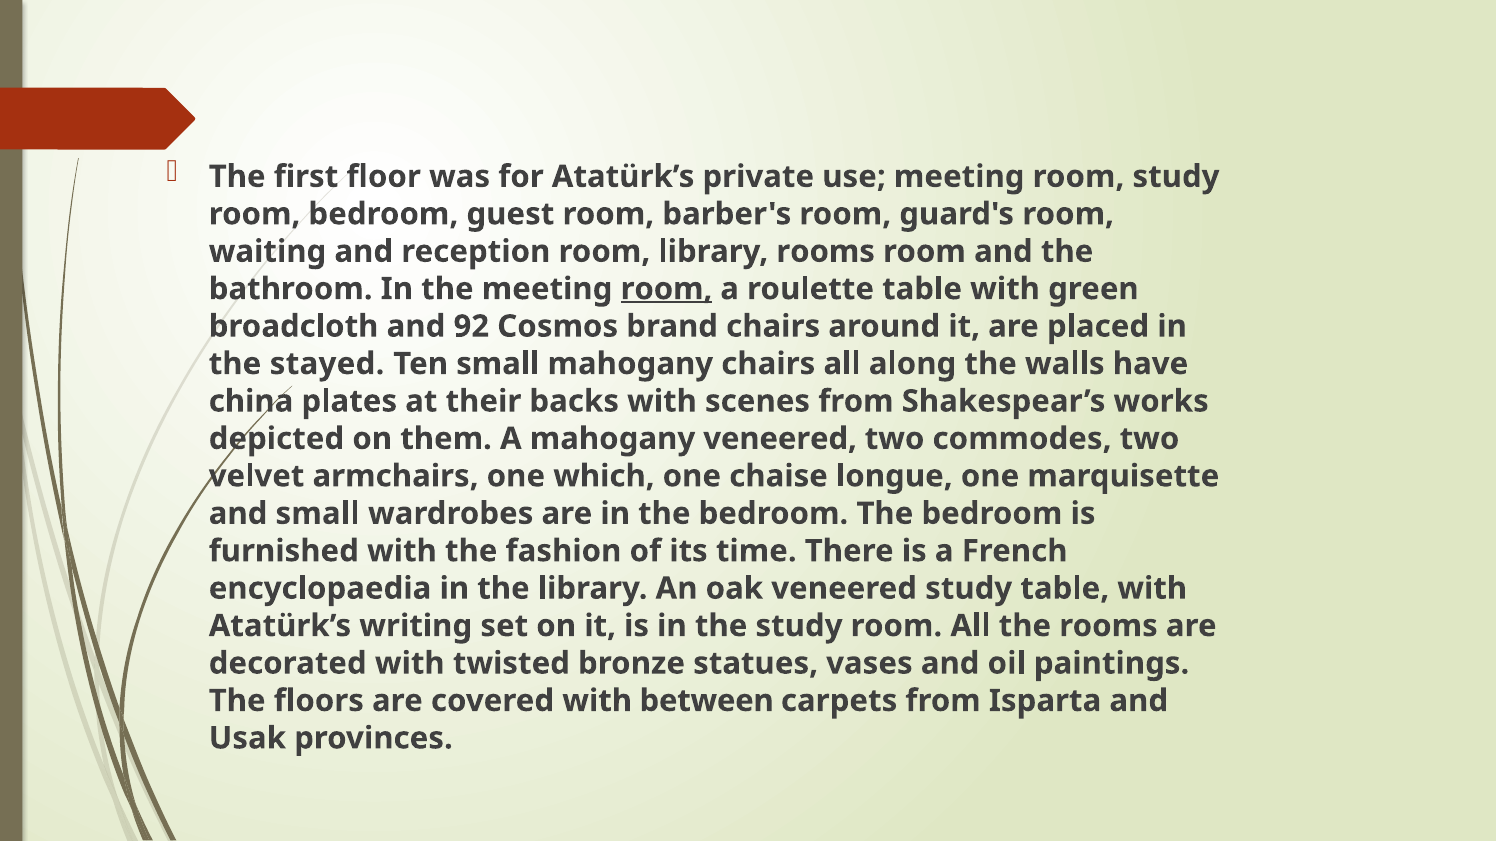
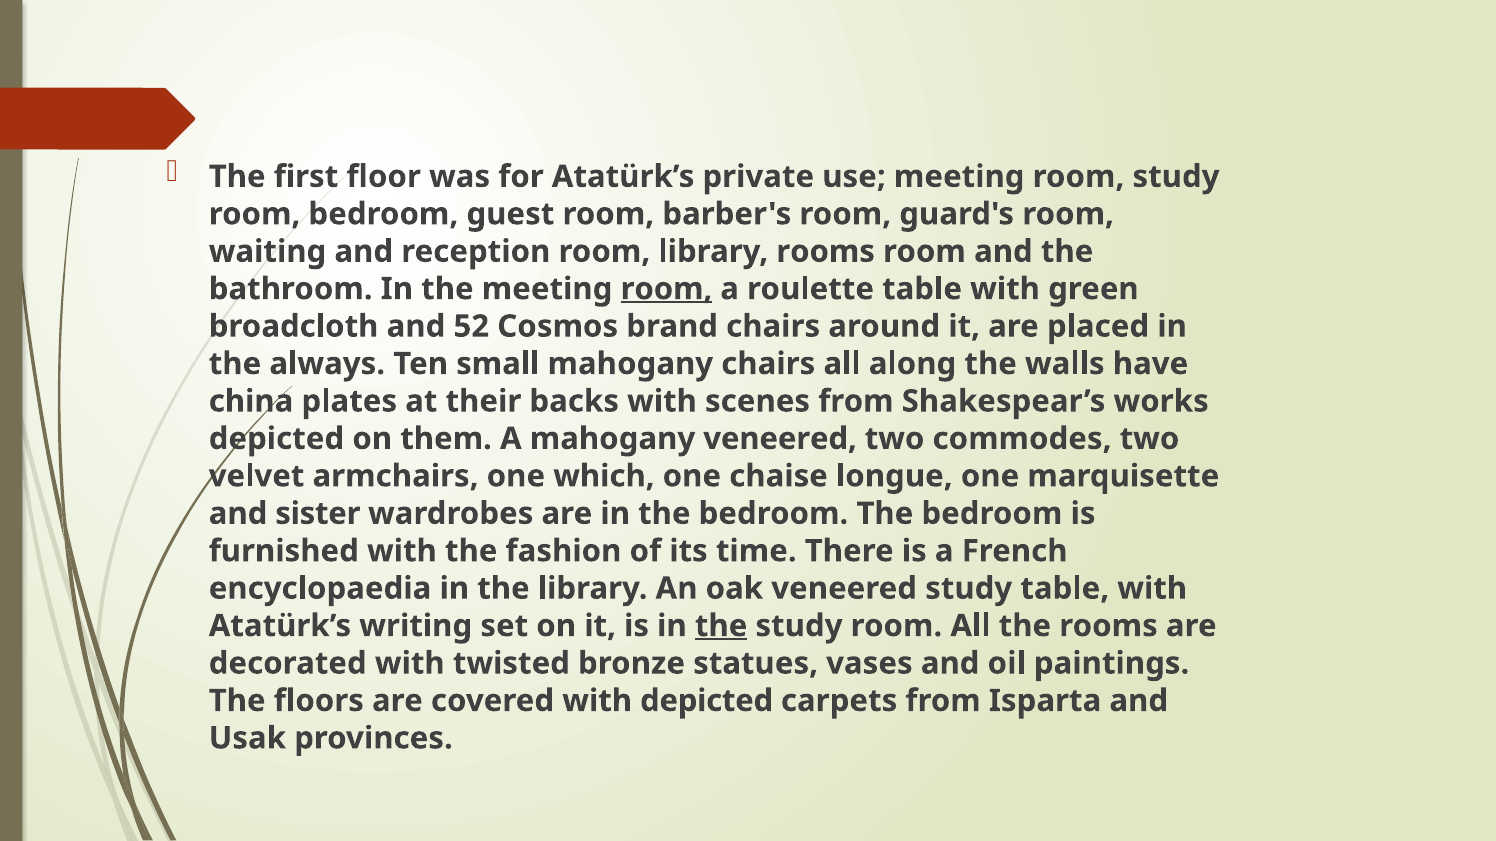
92: 92 -> 52 (471, 327)
stayed: stayed -> always (327, 364)
and small: small -> sister (318, 514)
the underline: none -> present (721, 626)
with between: between -> depicted (707, 701)
